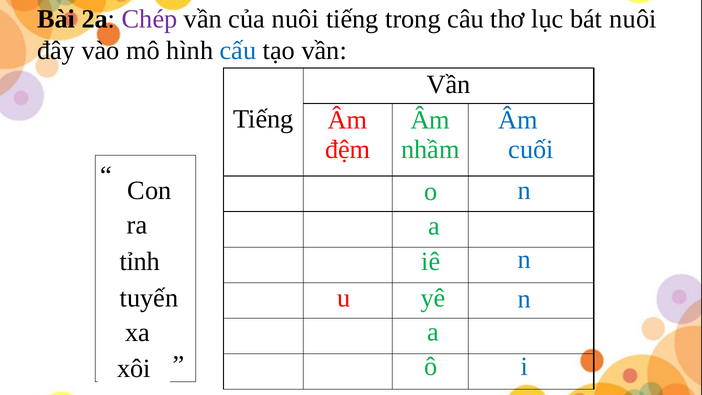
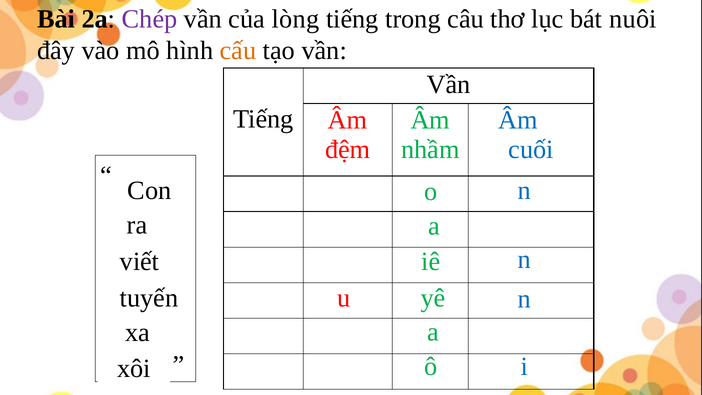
của nuôi: nuôi -> lòng (295, 19)
cấu colour: blue -> orange (238, 51)
tỉnh: tỉnh -> viết (140, 262)
